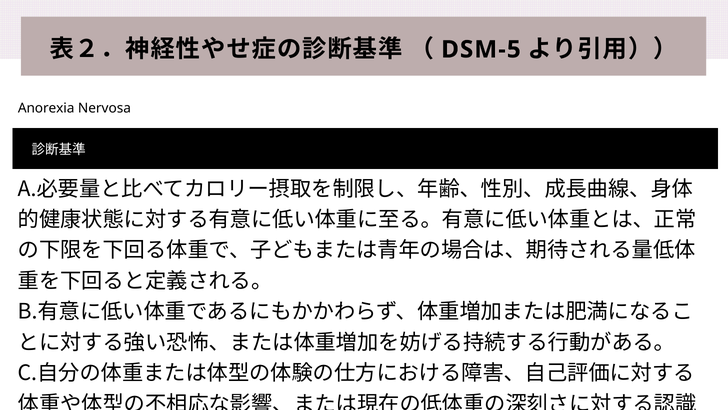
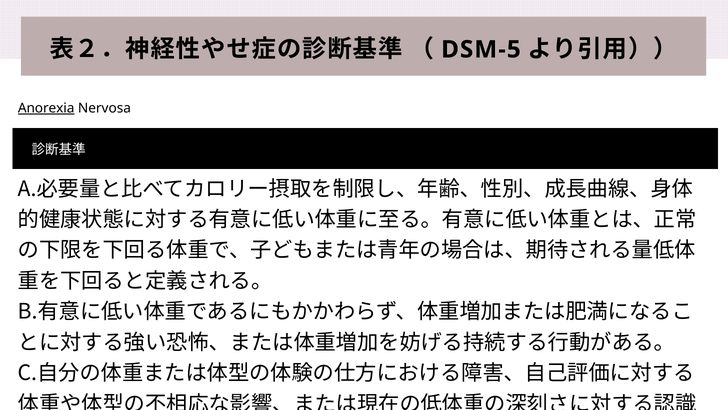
Anorexia underline: none -> present (46, 108)
